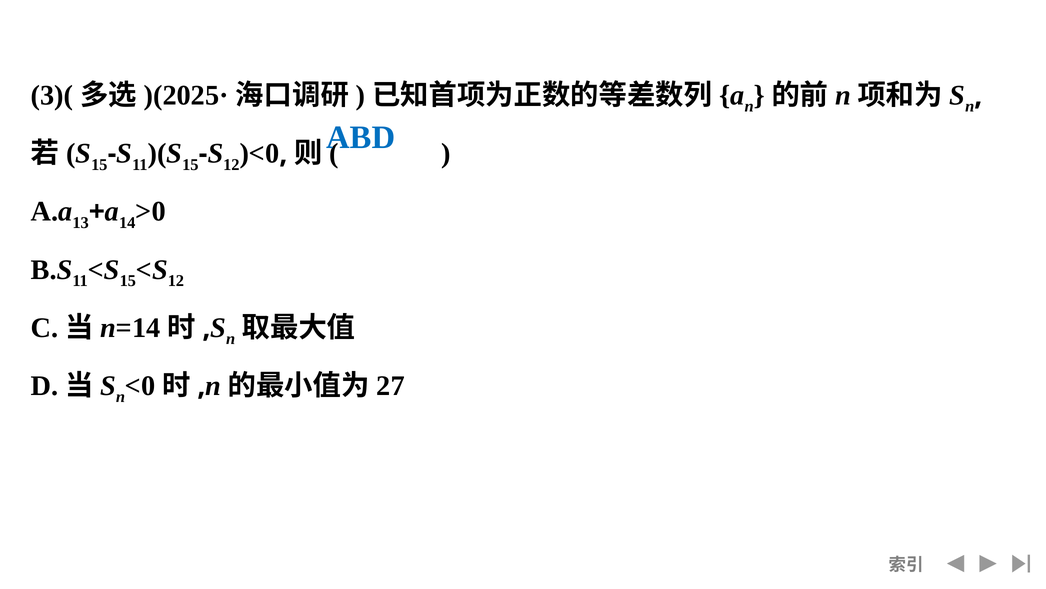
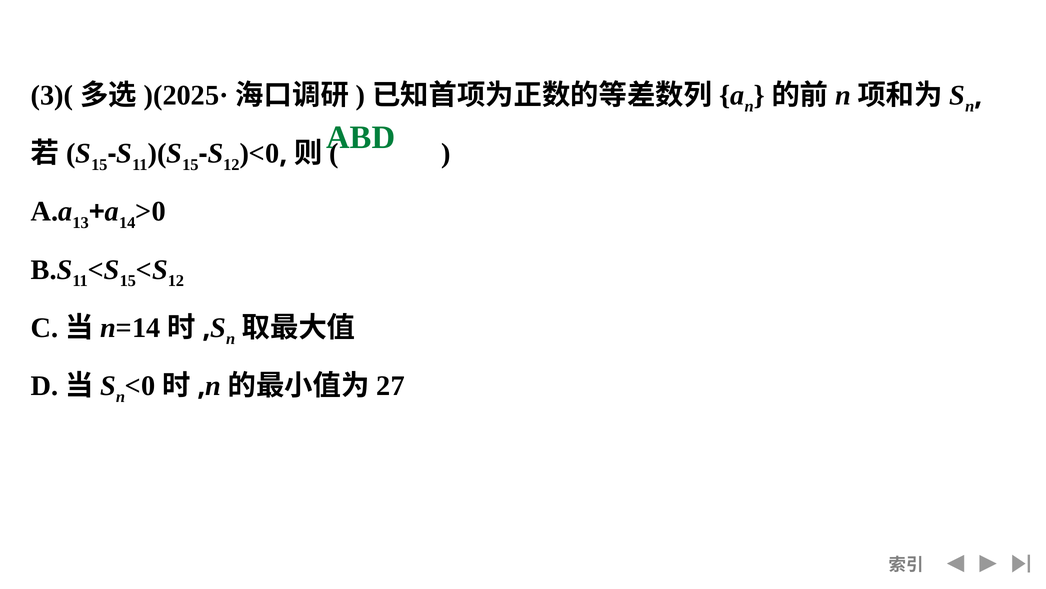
ABD colour: blue -> green (361, 137)
